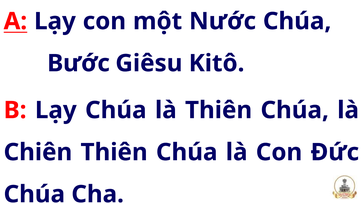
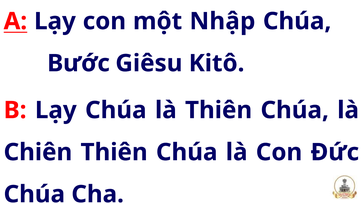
Nước: Nước -> Nhập (222, 21)
